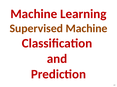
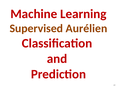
Supervised Machine: Machine -> Aurélien (86, 29)
